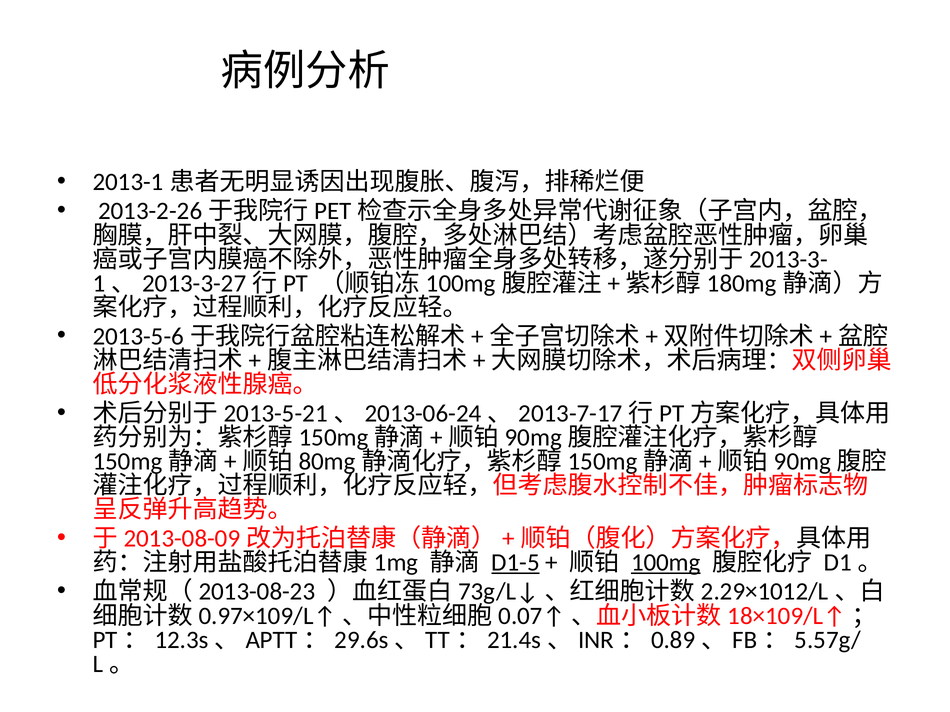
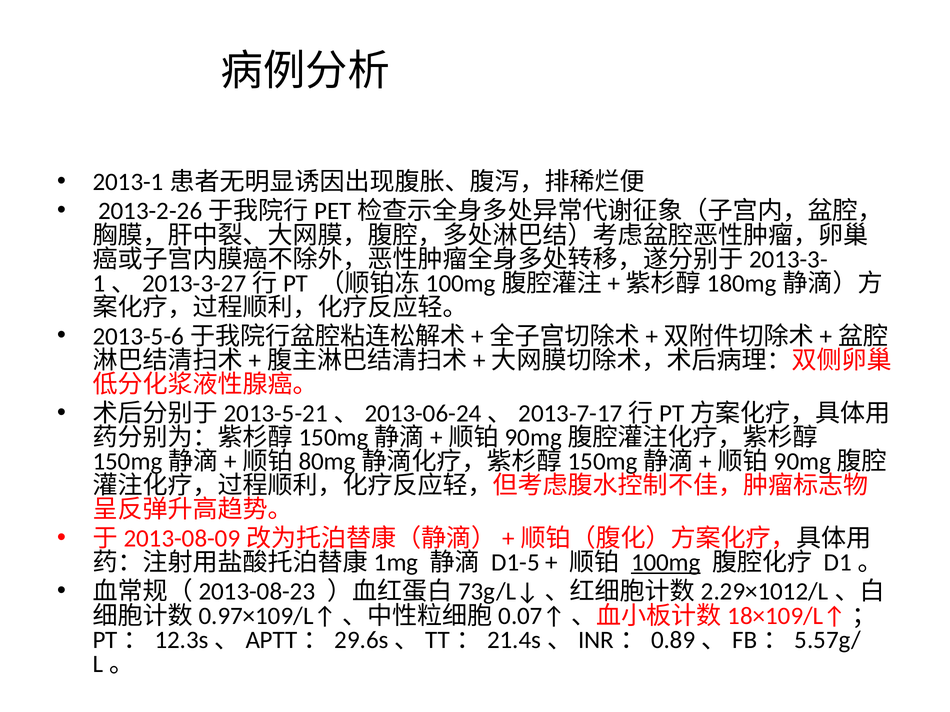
D1-5 underline: present -> none (516, 563)
